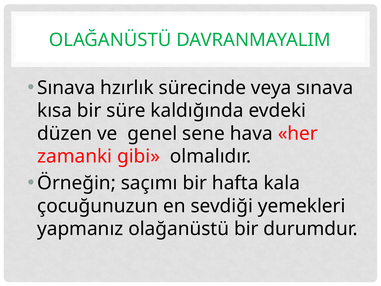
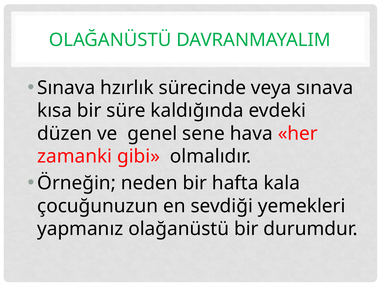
saçımı: saçımı -> neden (149, 183)
